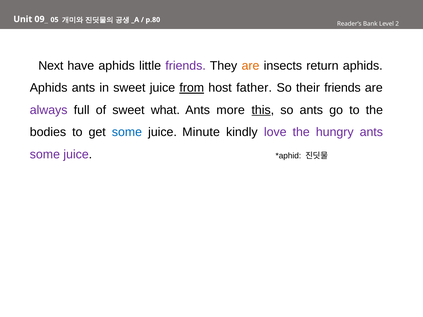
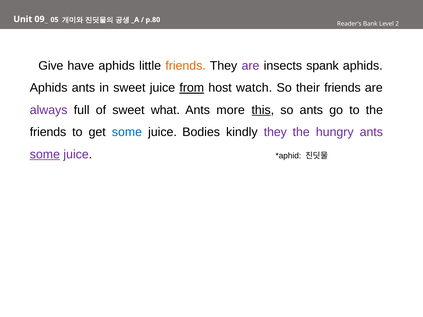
Next: Next -> Give (51, 66)
friends colour: purple -> orange (186, 66)
are colour: orange -> purple (250, 66)
return: return -> spank (323, 66)
father: father -> watch (254, 88)
bodies: bodies -> friends (48, 132)
Minute: Minute -> Bodies (201, 132)
kindly love: love -> they (275, 132)
some underline: none -> present (45, 155)
